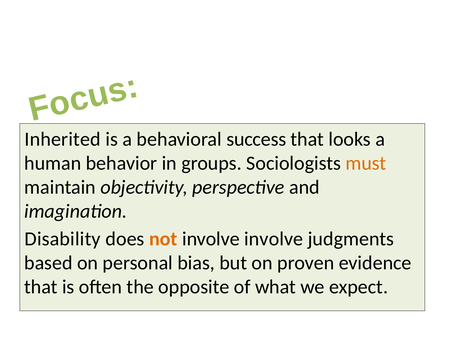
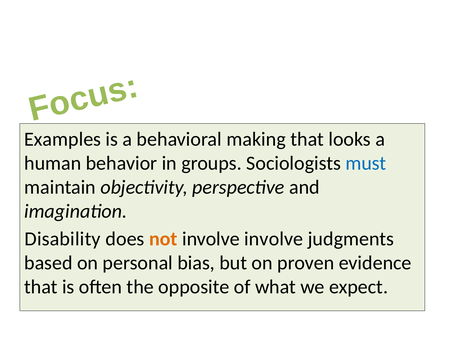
Inherited: Inherited -> Examples (63, 139)
success: success -> making (256, 139)
must colour: orange -> blue (366, 163)
